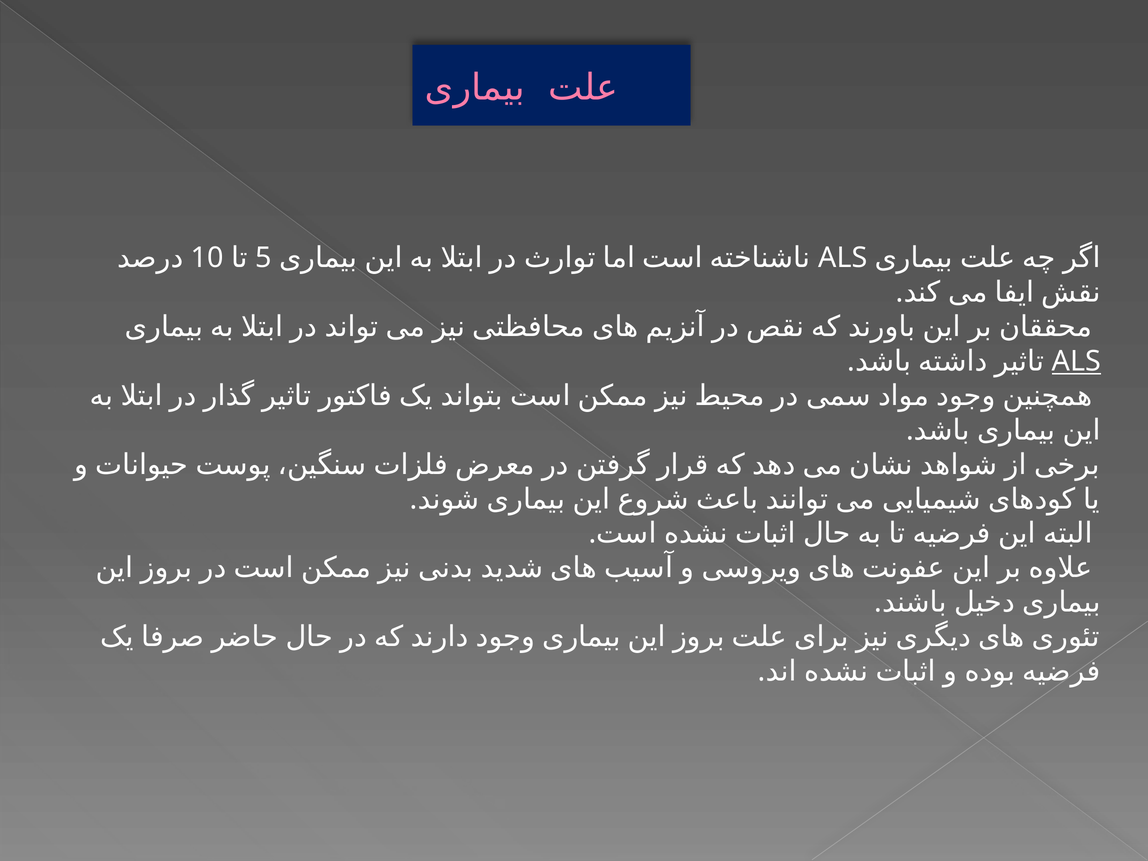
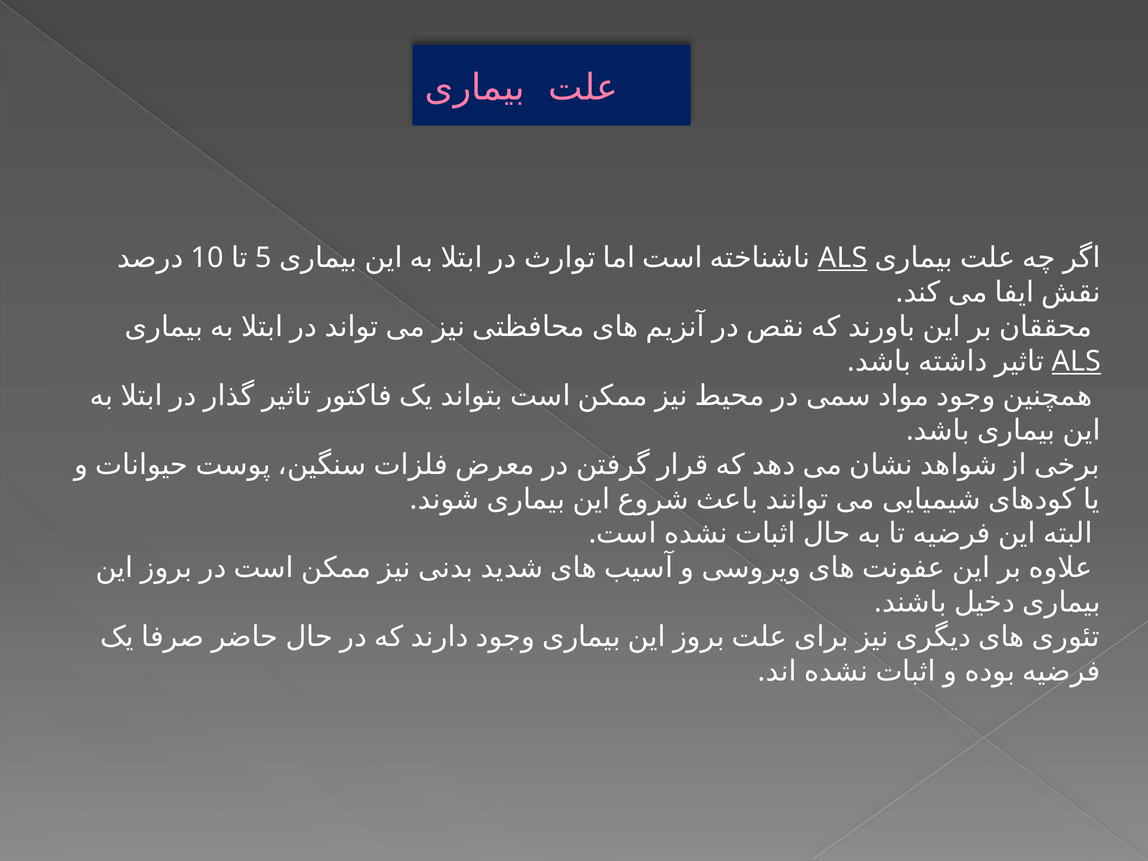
ALS underline: none -> present (843, 258)
